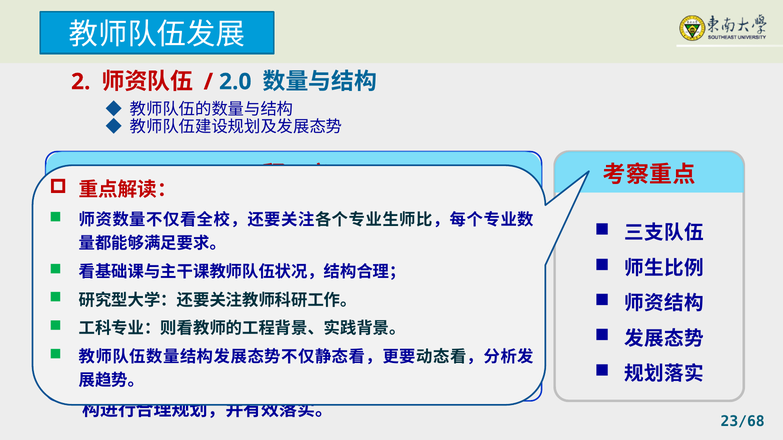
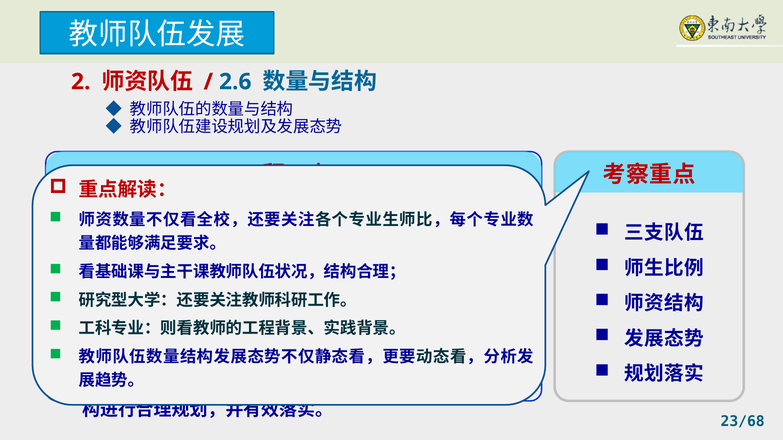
2.0: 2.0 -> 2.6 (235, 82)
